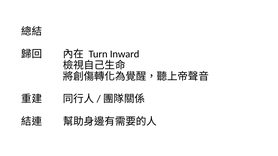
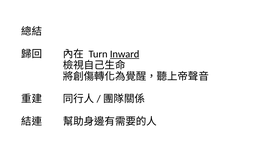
Inward underline: none -> present (125, 54)
